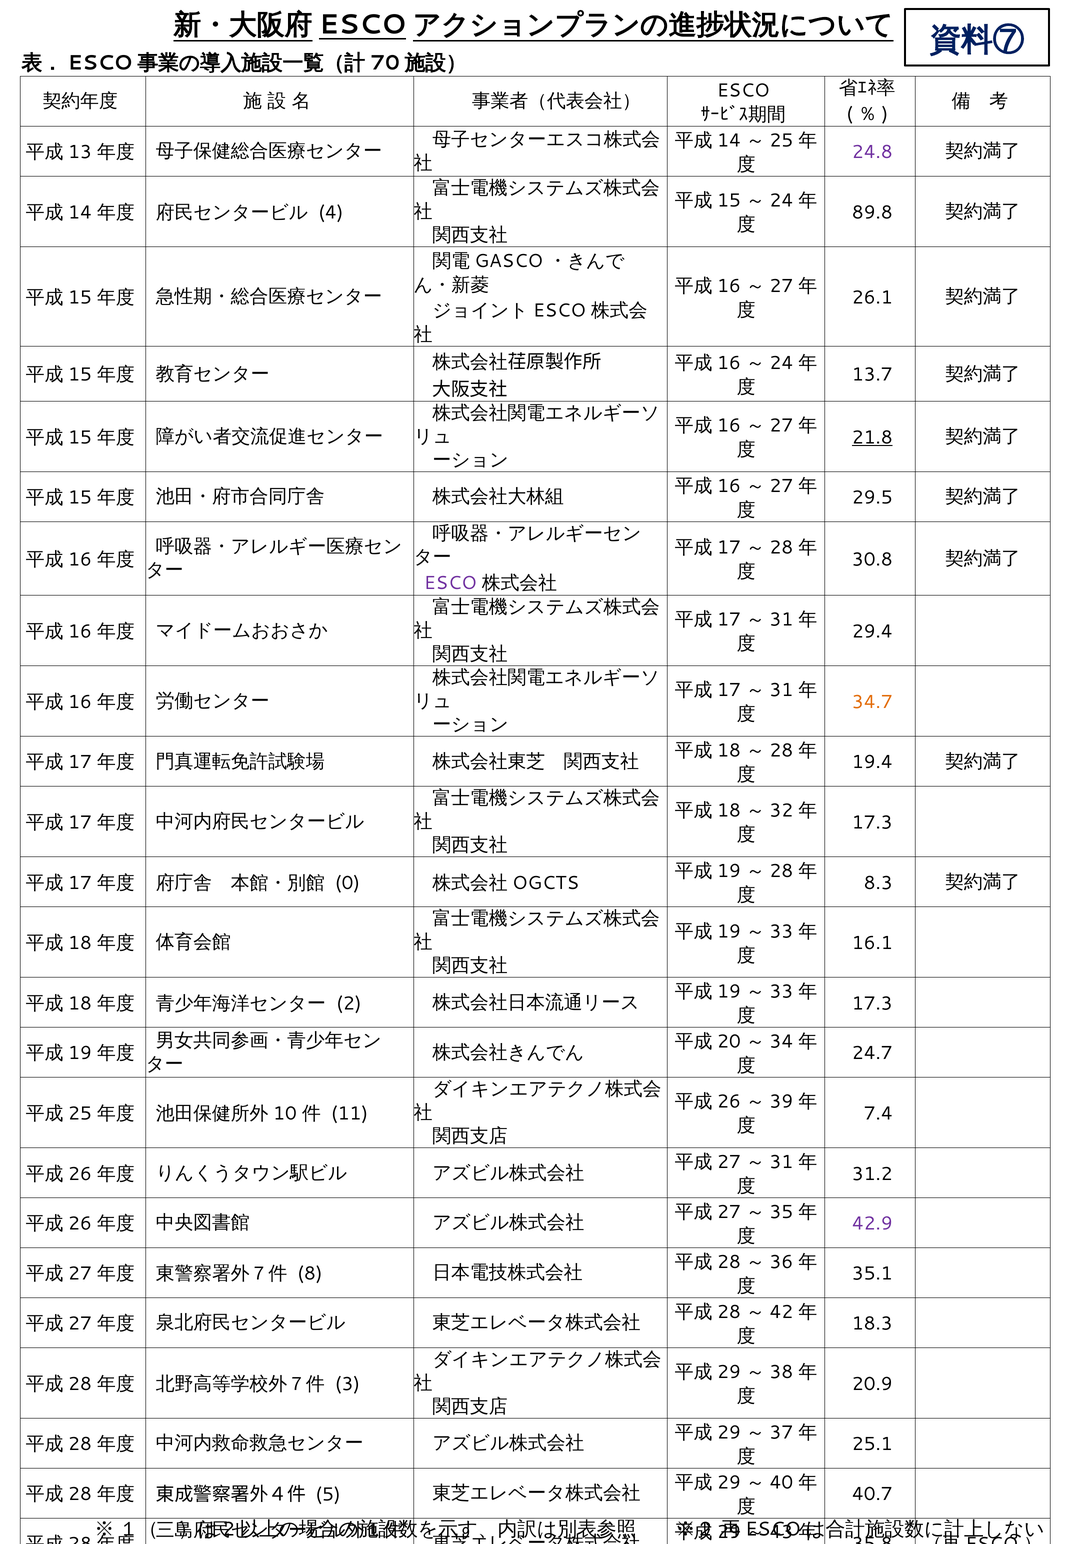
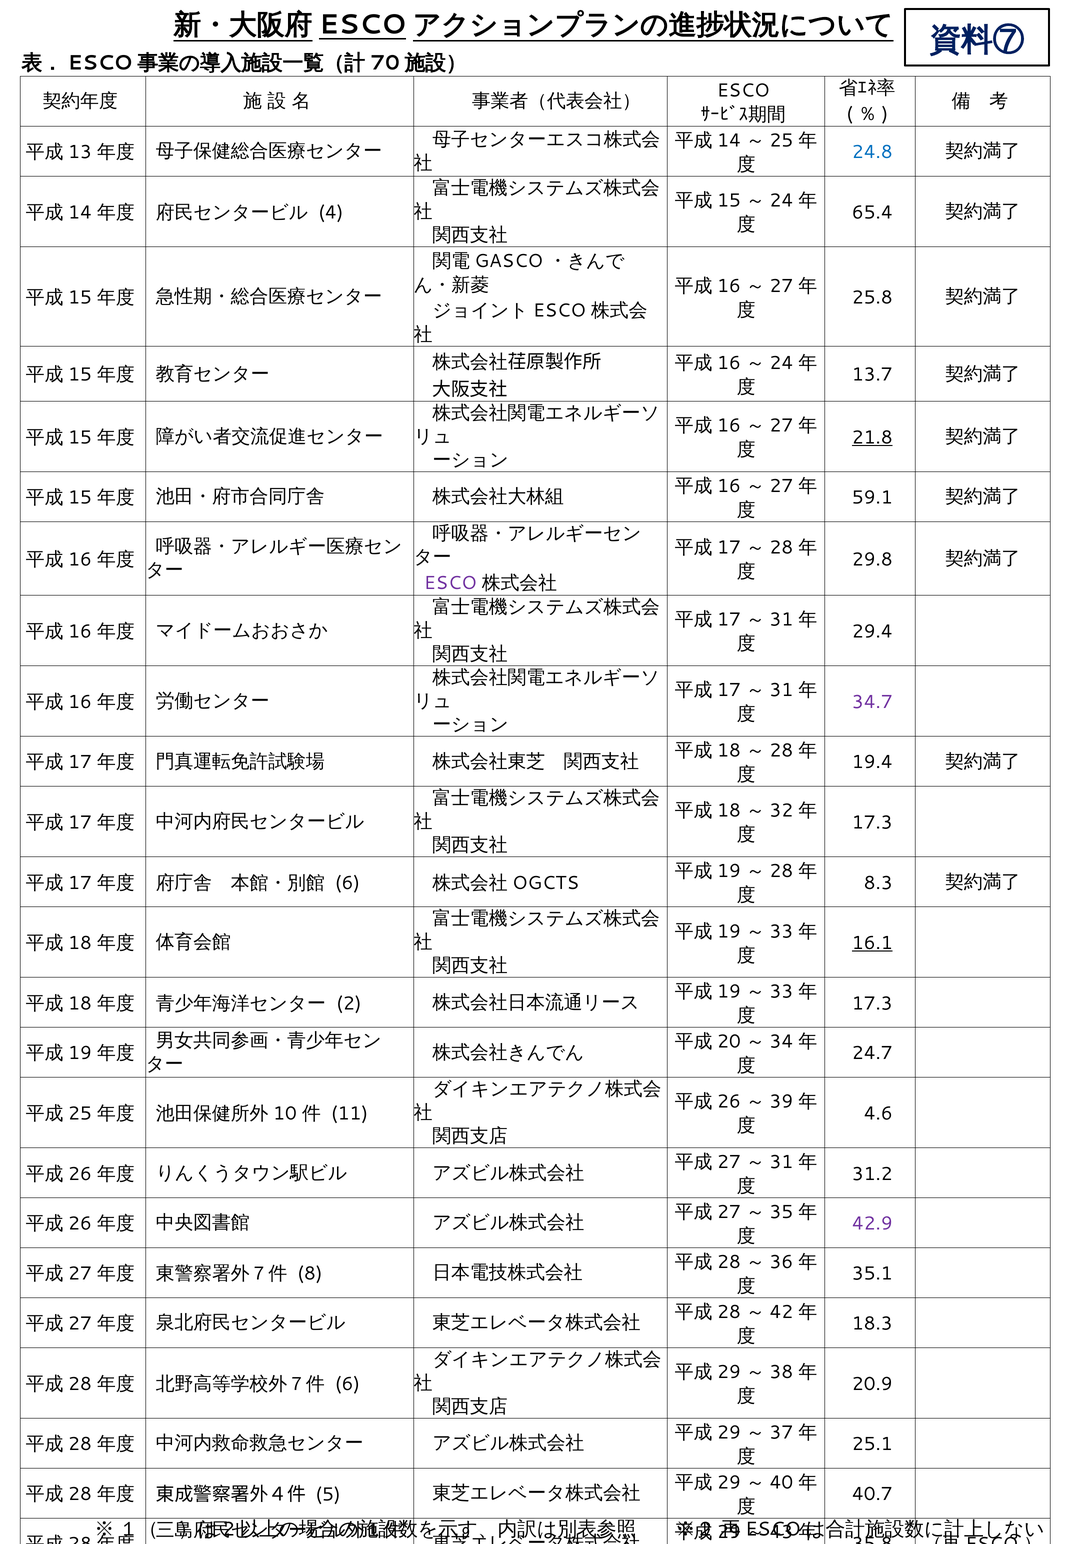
24.8 colour: purple -> blue (872, 152)
89.8: 89.8 -> 65.4 (872, 212)
26.1: 26.1 -> 25.8 (872, 298)
29.5: 29.5 -> 59.1 (872, 498)
30.8: 30.8 -> 29.8 (872, 559)
34.7 colour: orange -> purple (872, 702)
0: 0 -> 6 (347, 883)
16.1 underline: none -> present (872, 943)
7.4: 7.4 -> 4.6 (878, 1114)
3: 3 -> 6 (347, 1384)
